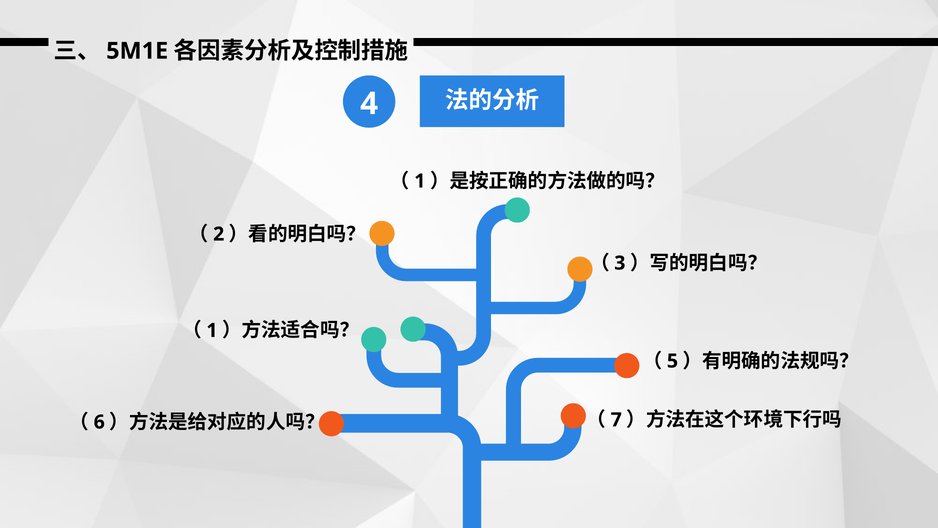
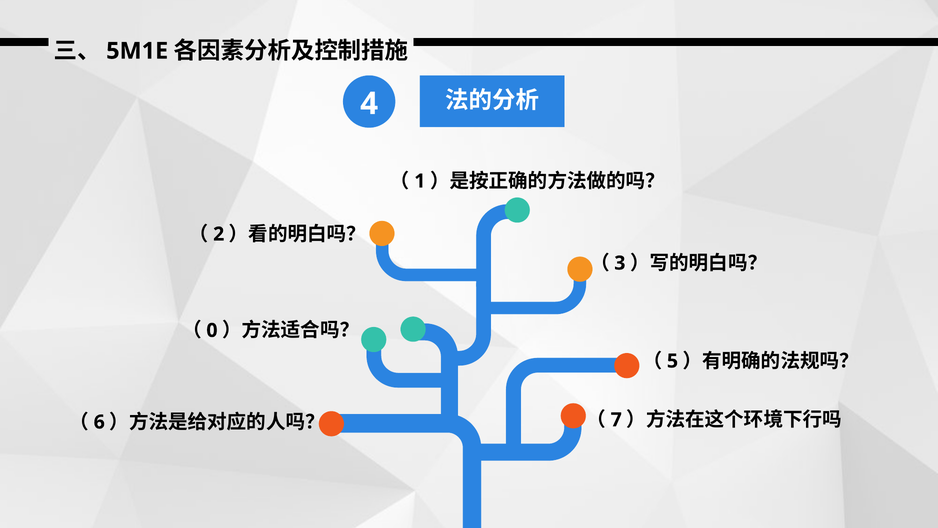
1: 1 -> 0 (212, 330)
